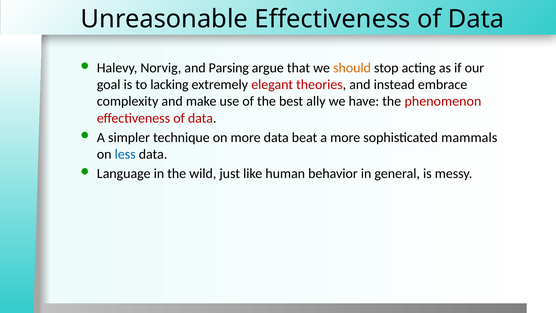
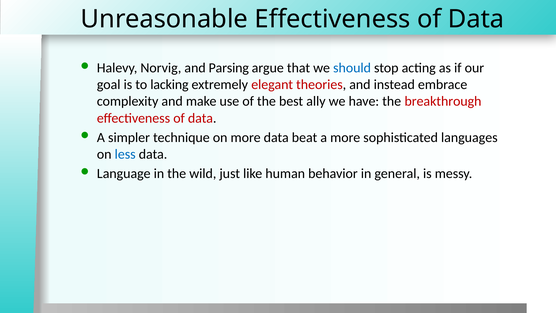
should colour: orange -> blue (352, 68)
phenomenon: phenomenon -> breakthrough (443, 101)
mammals: mammals -> languages (469, 137)
